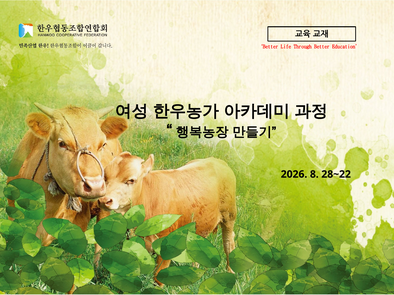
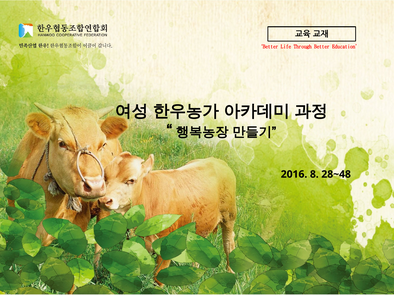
2026: 2026 -> 2016 (294, 175)
28~22: 28~22 -> 28~48 (336, 175)
